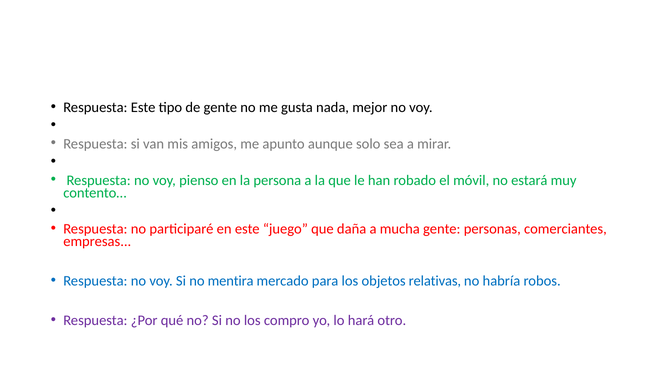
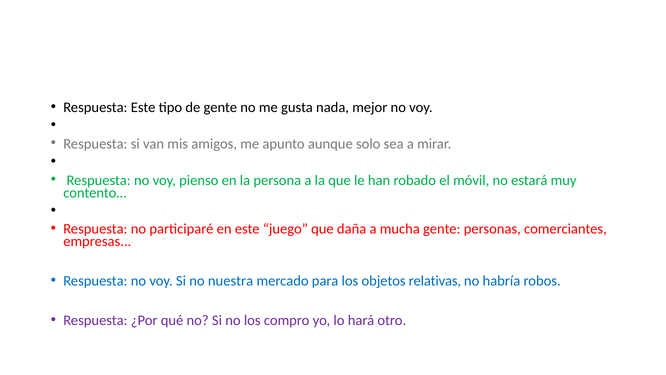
mentira: mentira -> nuestra (231, 281)
